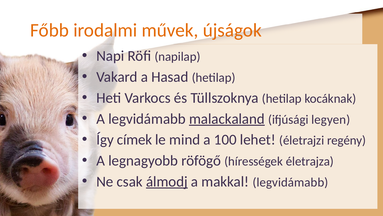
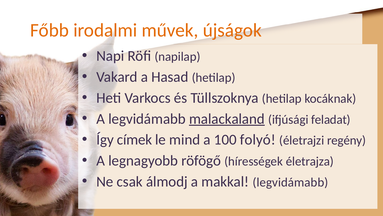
legyen: legyen -> feladat (331, 119)
lehet: lehet -> folyó (258, 139)
álmodj underline: present -> none (167, 181)
